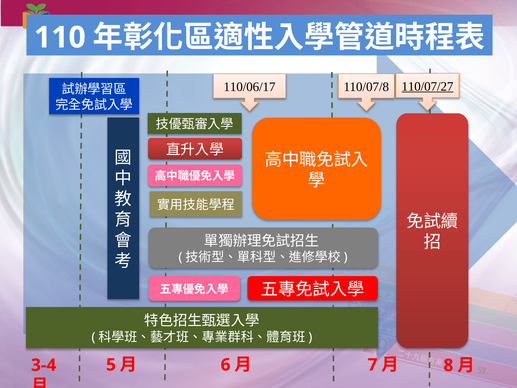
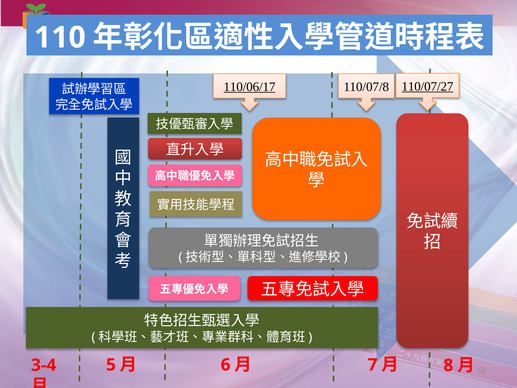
110/06/17 underline: none -> present (250, 87)
